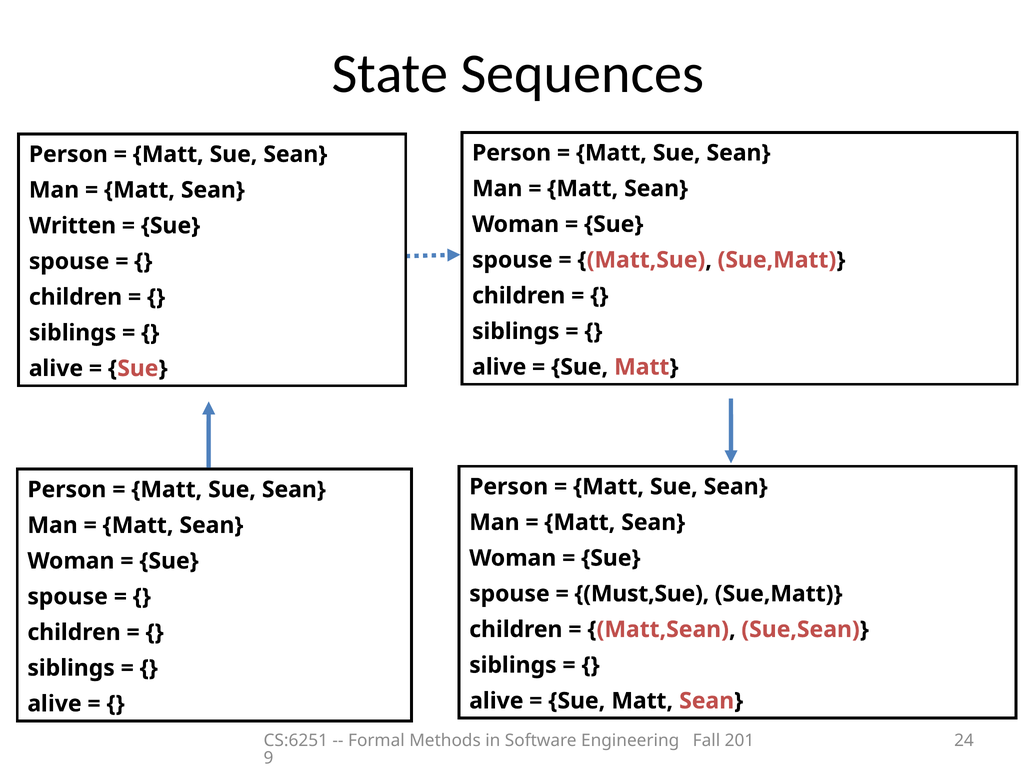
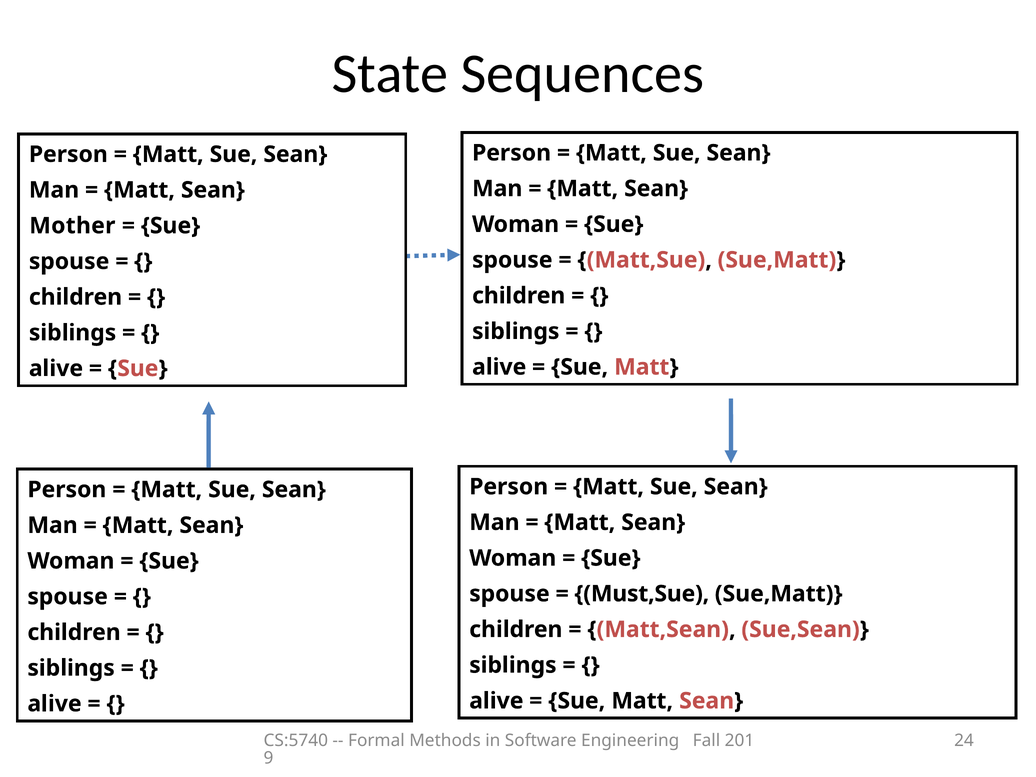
Written: Written -> Mother (72, 226)
CS:6251: CS:6251 -> CS:5740 (296, 741)
